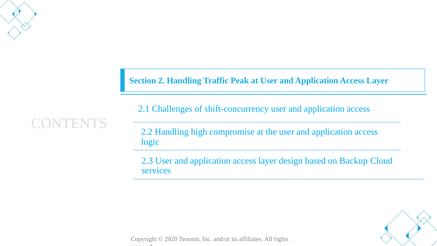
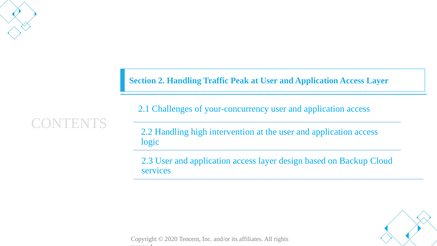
shift-concurrency: shift-concurrency -> your-concurrency (237, 109)
compromise: compromise -> intervention (232, 132)
